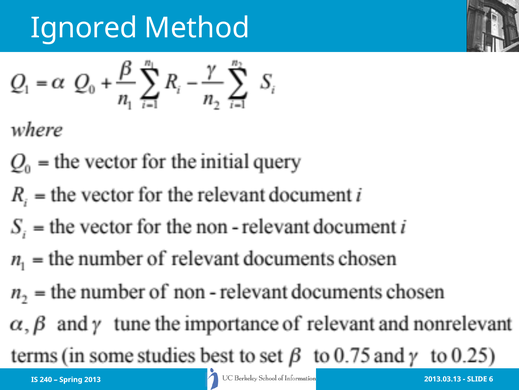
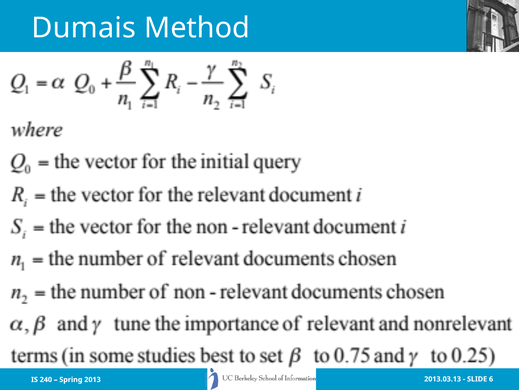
Ignored: Ignored -> Dumais (84, 28)
